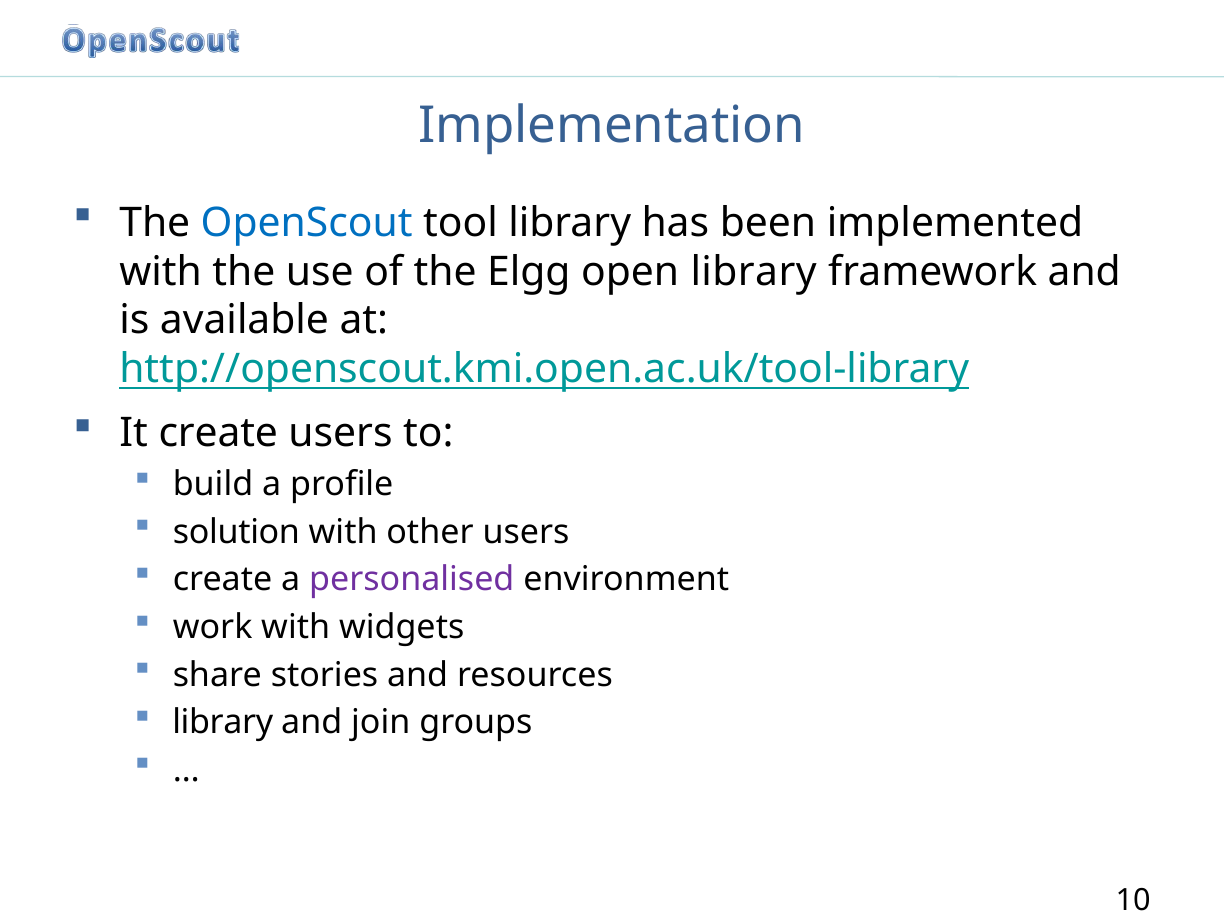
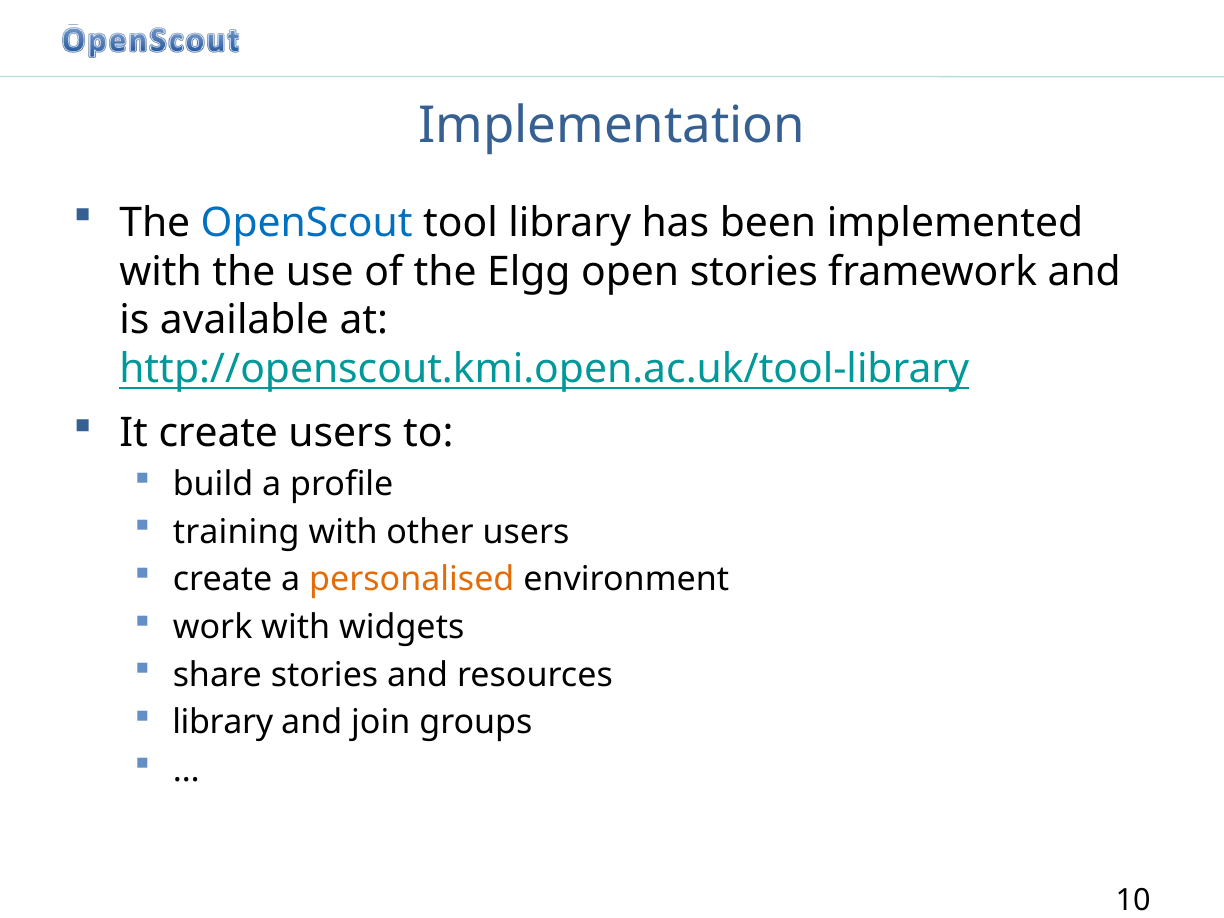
open library: library -> stories (754, 272)
solution: solution -> training (236, 532)
personalised colour: purple -> orange (412, 580)
